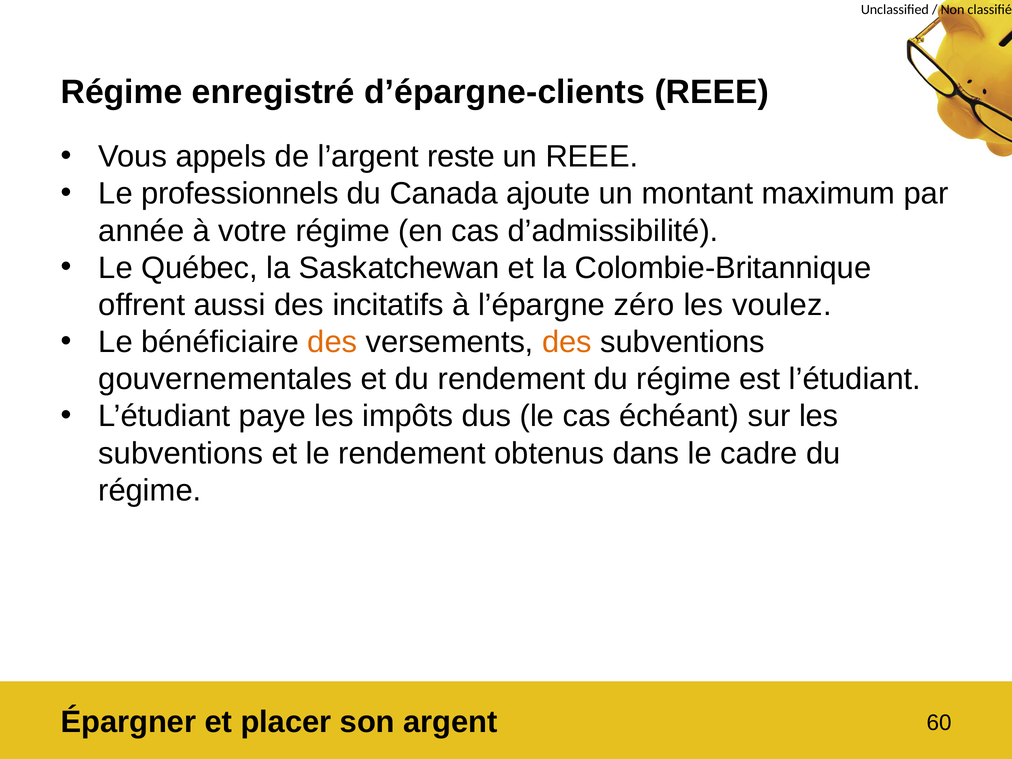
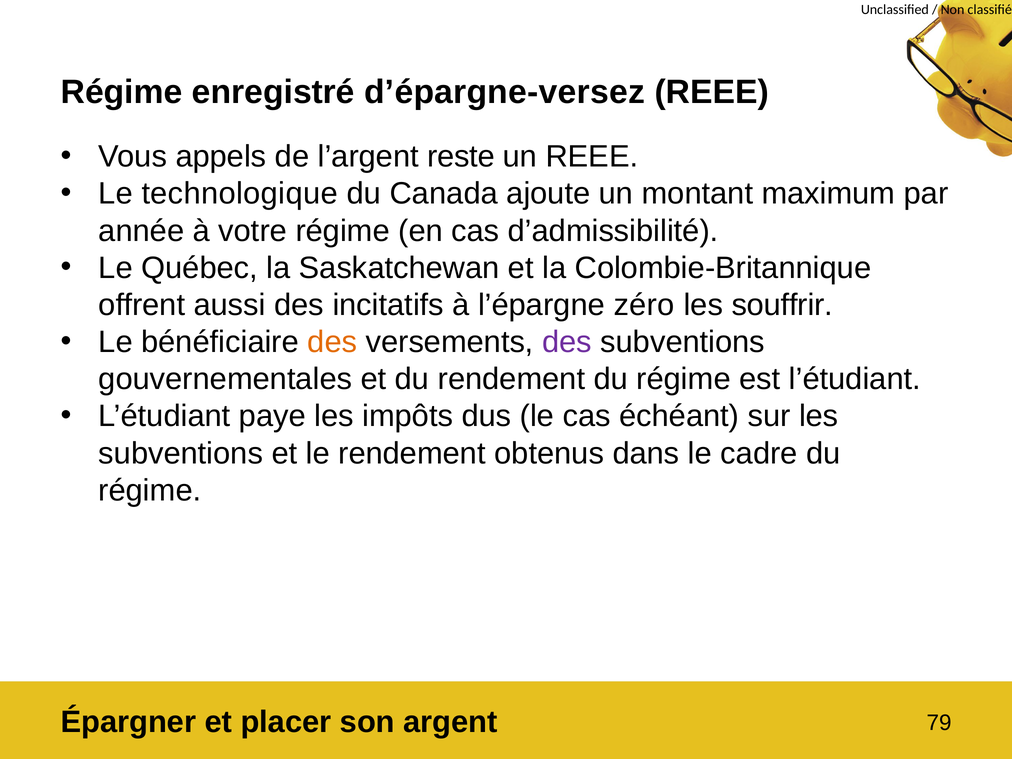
d’épargne-clients: d’épargne-clients -> d’épargne-versez (505, 92)
professionnels: professionnels -> technologique (240, 194)
voulez: voulez -> souffrir (782, 305)
des colour: orange -> purple (567, 342)
60: 60 -> 79 (939, 723)
